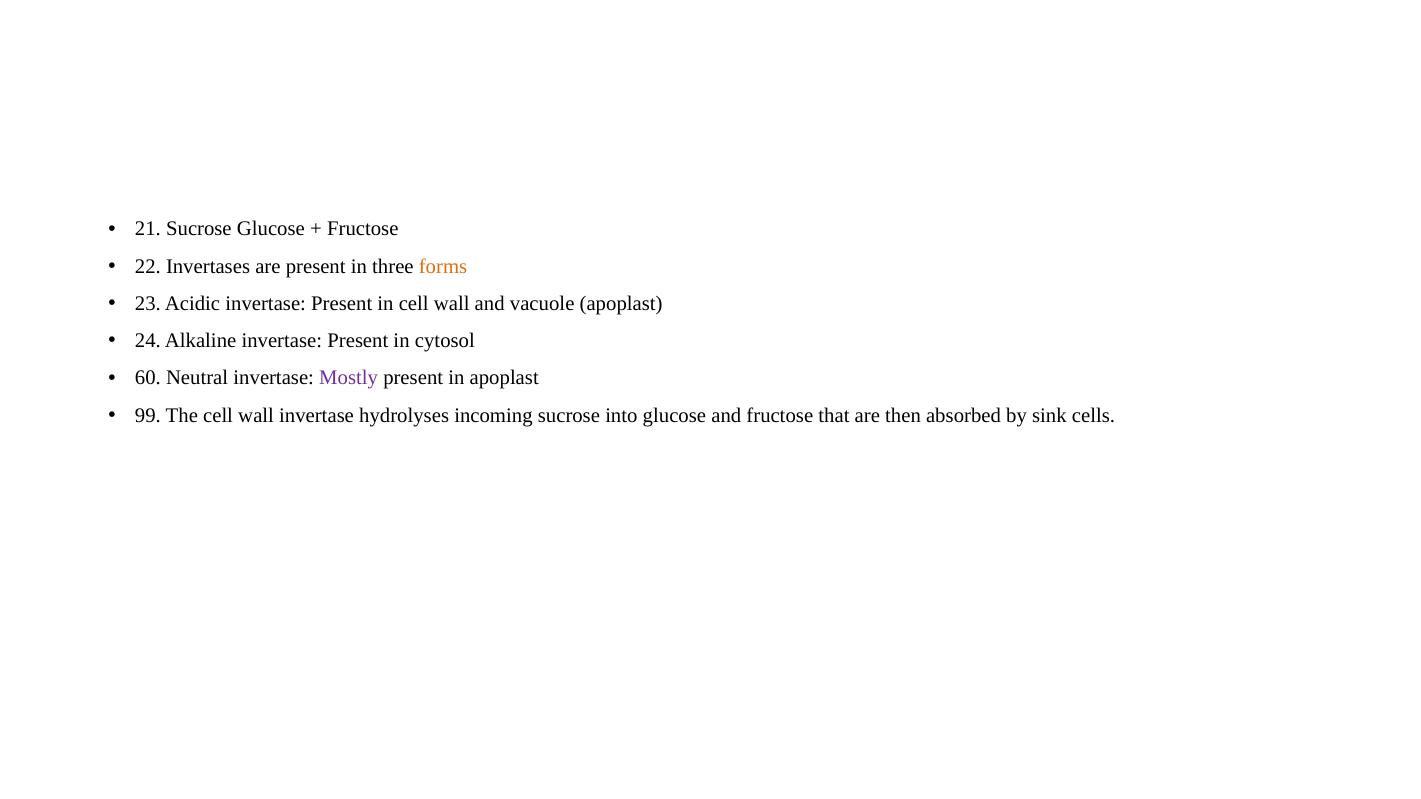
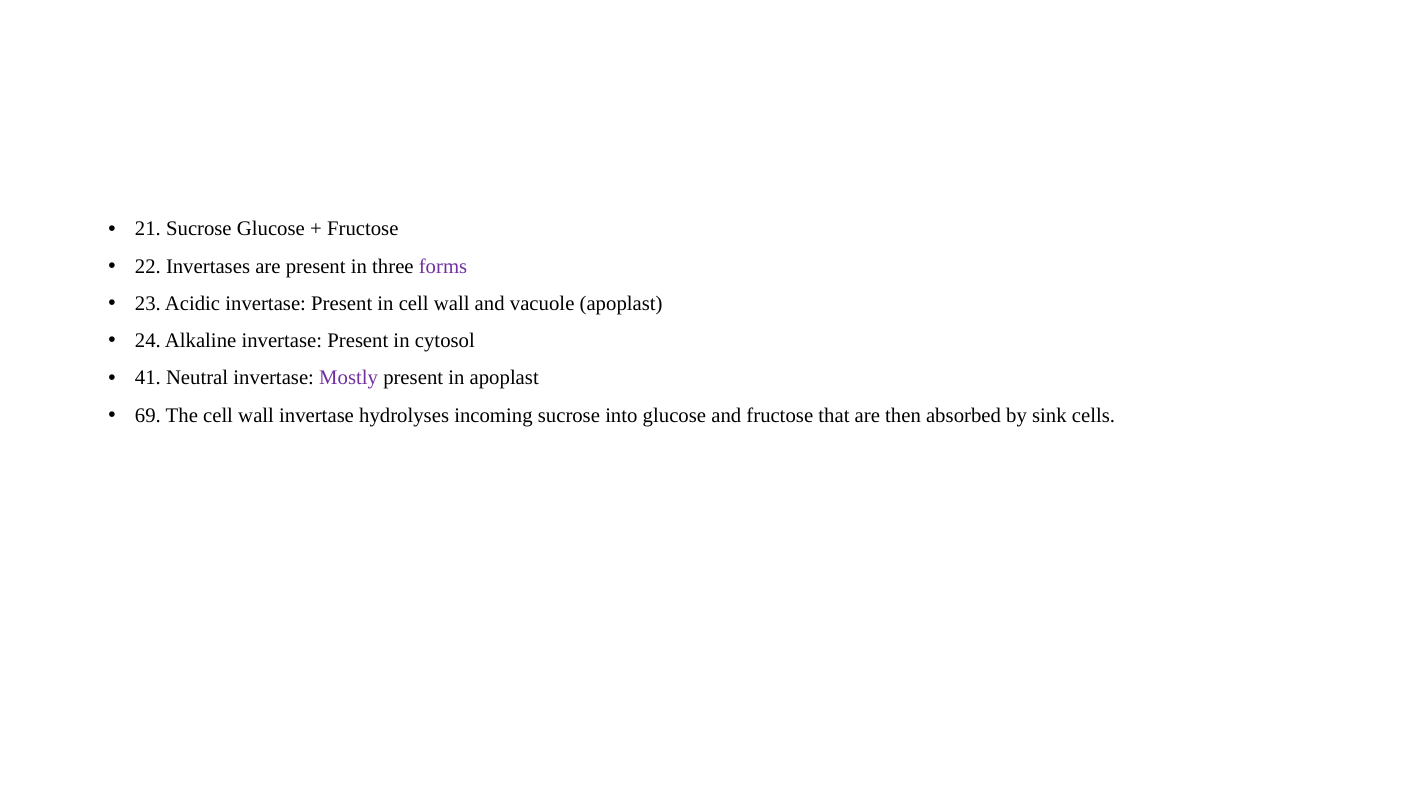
forms colour: orange -> purple (443, 266)
60: 60 -> 41 (148, 378)
99: 99 -> 69 (148, 416)
